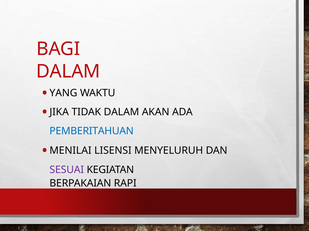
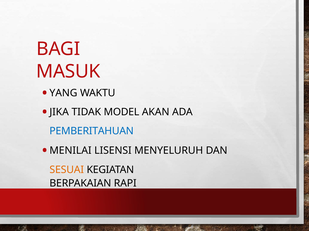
DALAM: DALAM -> MASUK (68, 72)
TIDAK DALAM: DALAM -> MODEL (122, 112)
SESUAI colour: purple -> orange (67, 170)
